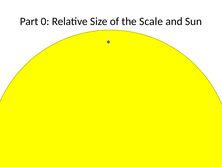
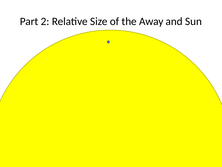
0: 0 -> 2 (45, 21)
Scale: Scale -> Away (151, 21)
